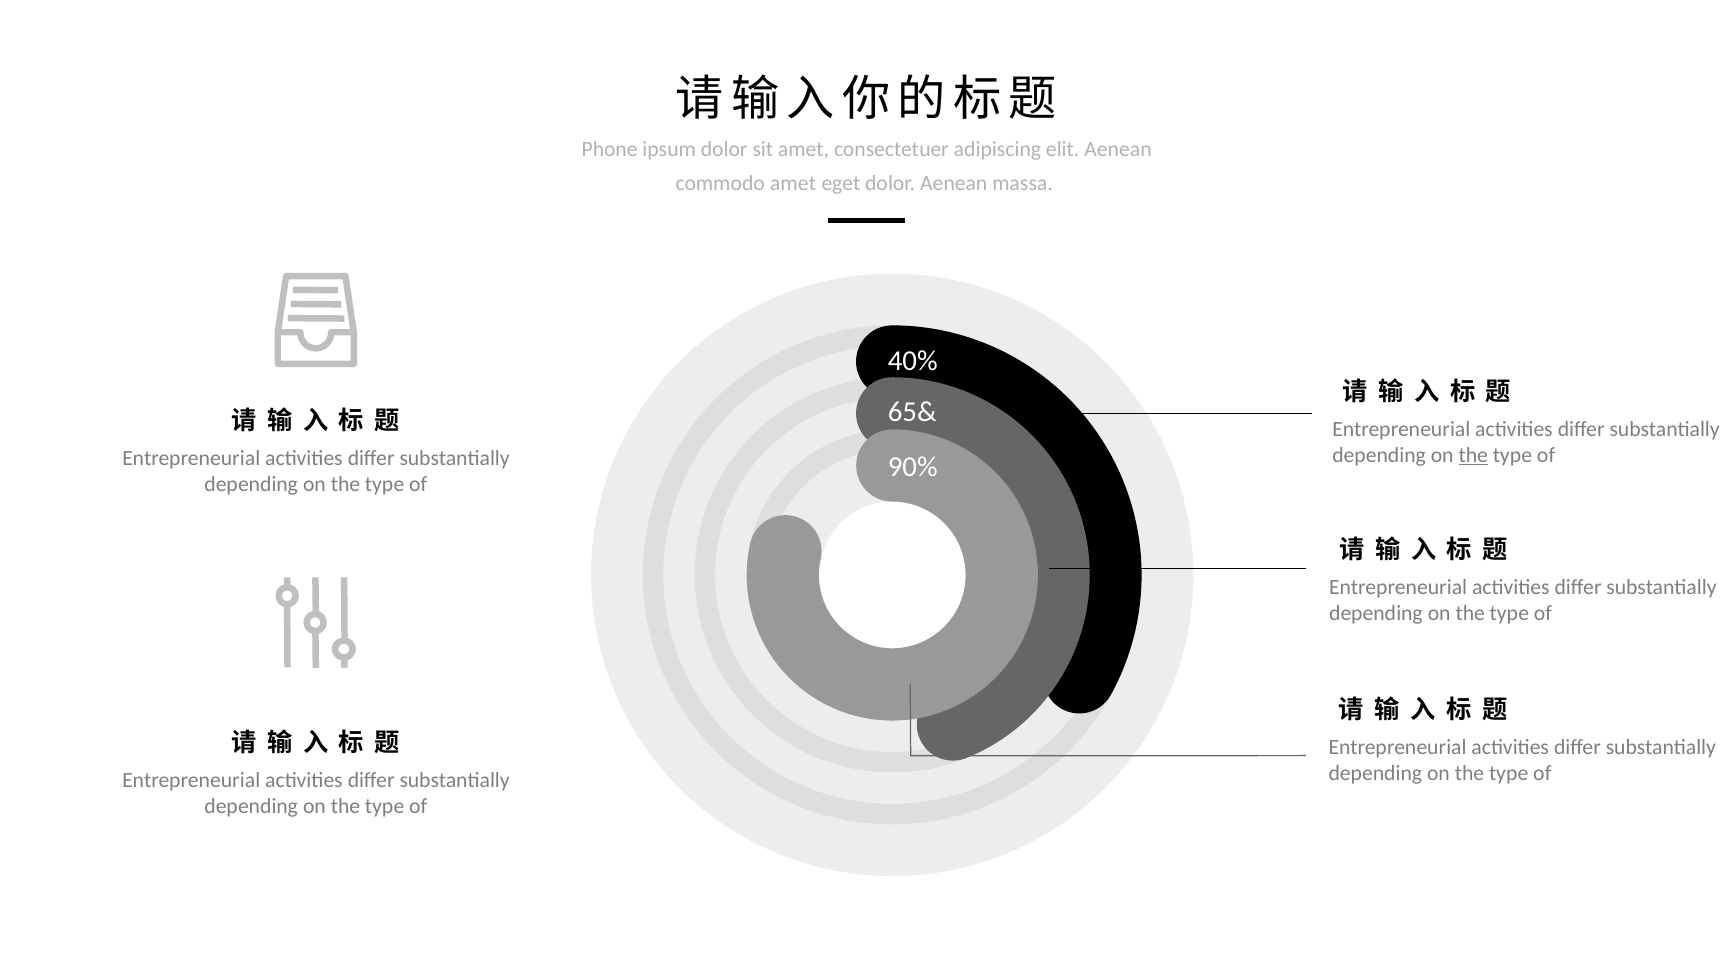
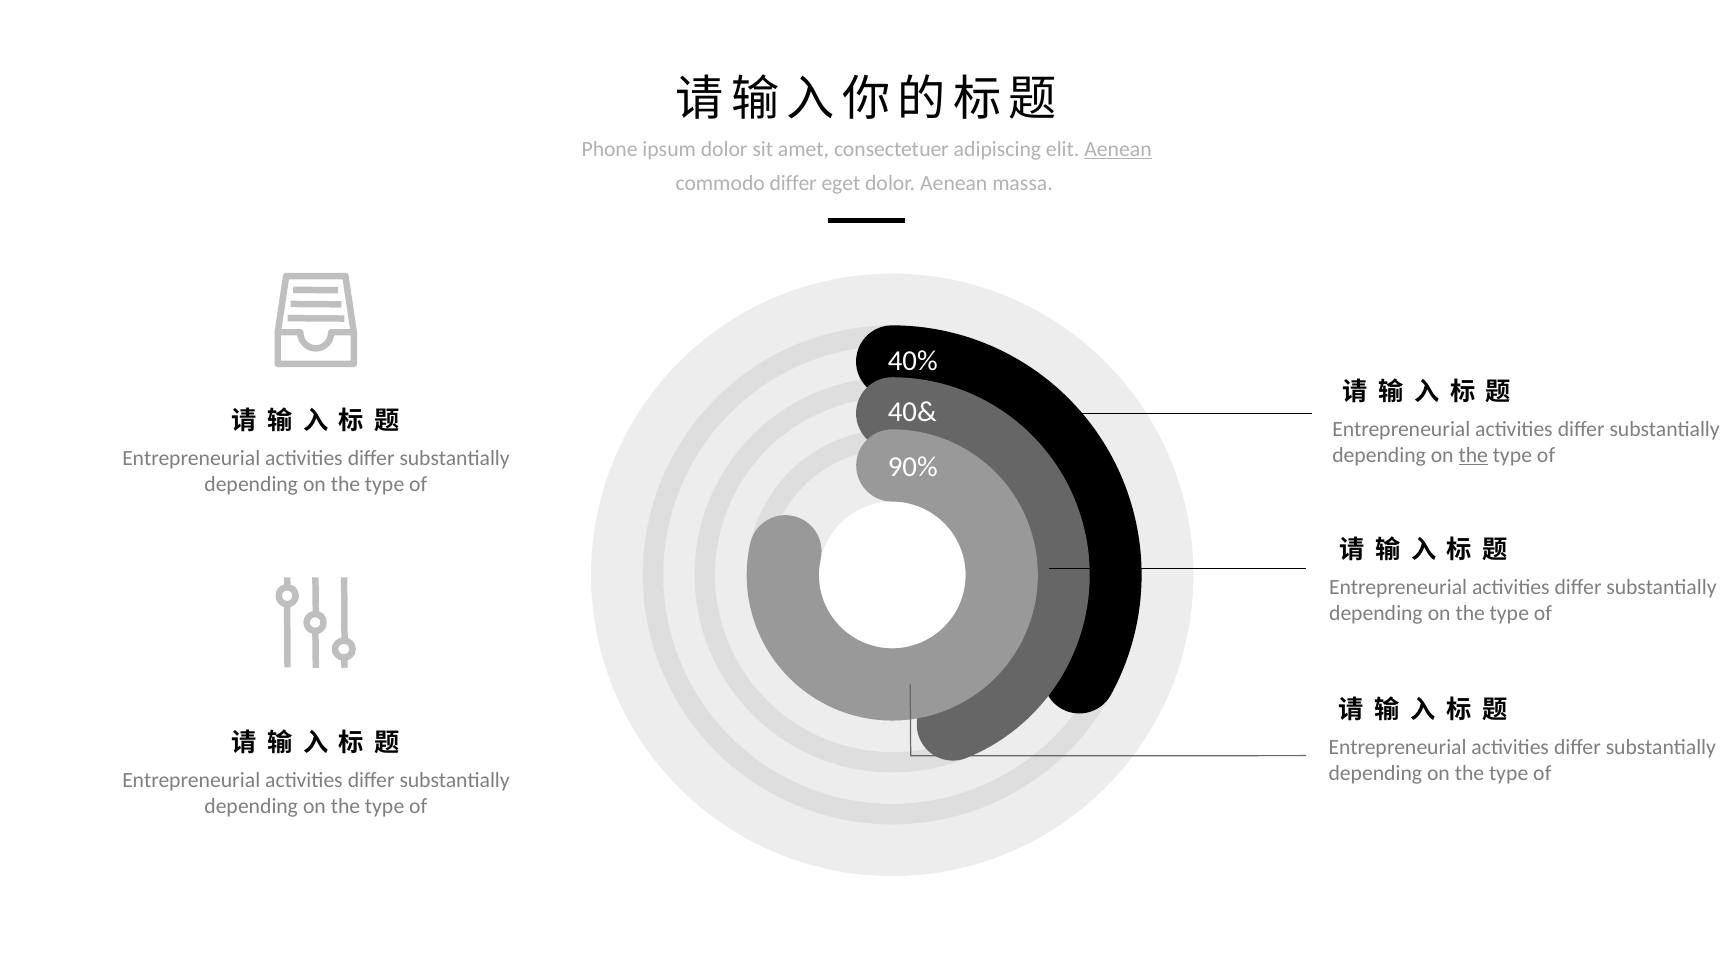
Aenean underline: none -> present (1118, 149)
commodo amet: amet -> differ (793, 183)
65&: 65& -> 40& (912, 412)
